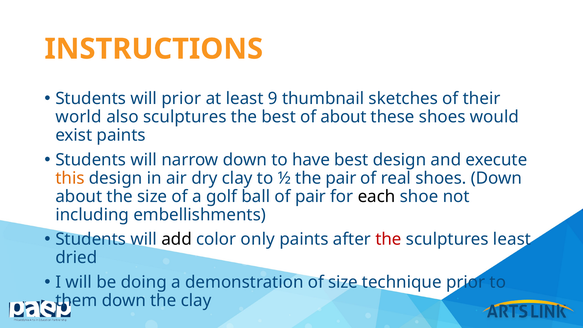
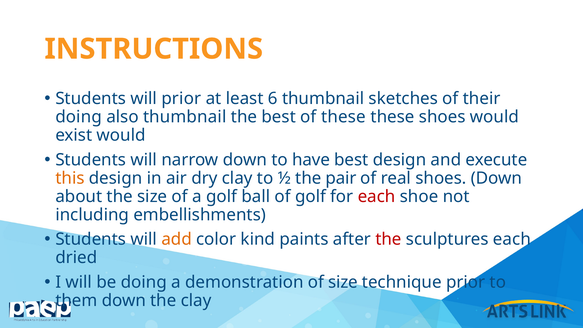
9: 9 -> 6 (273, 99)
world: world -> doing (79, 117)
also sculptures: sculptures -> thumbnail (185, 117)
of about: about -> these (343, 117)
exist paints: paints -> would (121, 135)
of pair: pair -> golf (310, 196)
each colour: black -> red (377, 196)
add colour: black -> orange (177, 239)
only: only -> kind (258, 239)
sculptures least: least -> each (512, 239)
